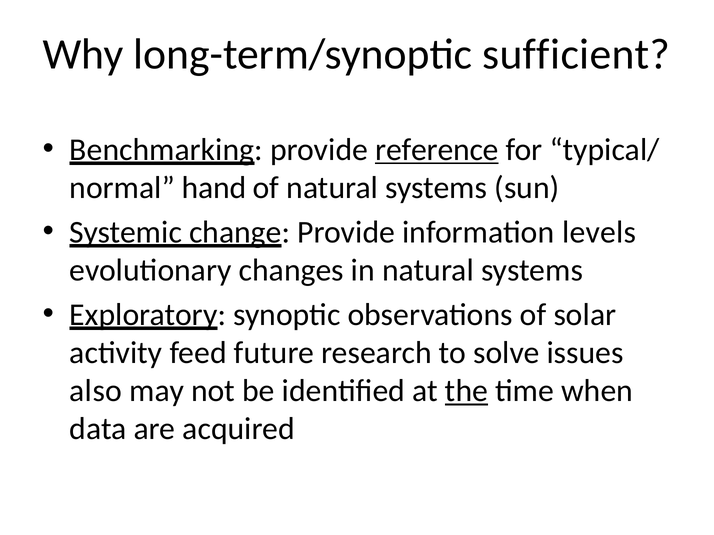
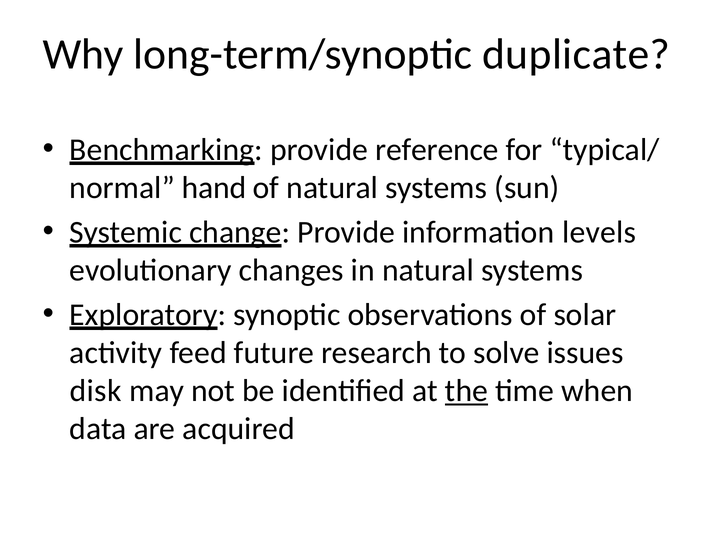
sufficient: sufficient -> duplicate (576, 54)
reference underline: present -> none (437, 150)
also: also -> disk (96, 391)
